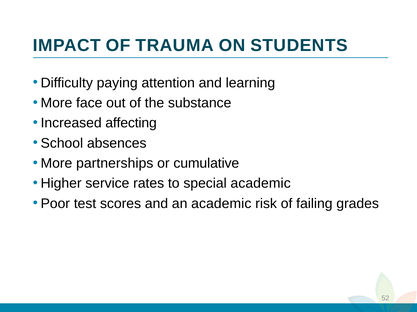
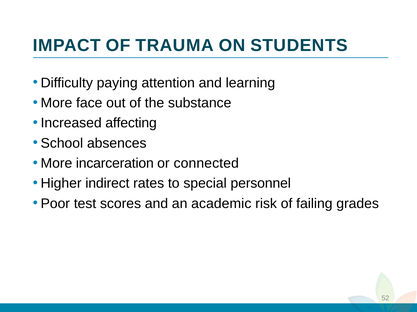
partnerships: partnerships -> incarceration (115, 164)
cumulative: cumulative -> connected (206, 164)
service: service -> indirect (107, 184)
special academic: academic -> personnel (261, 184)
